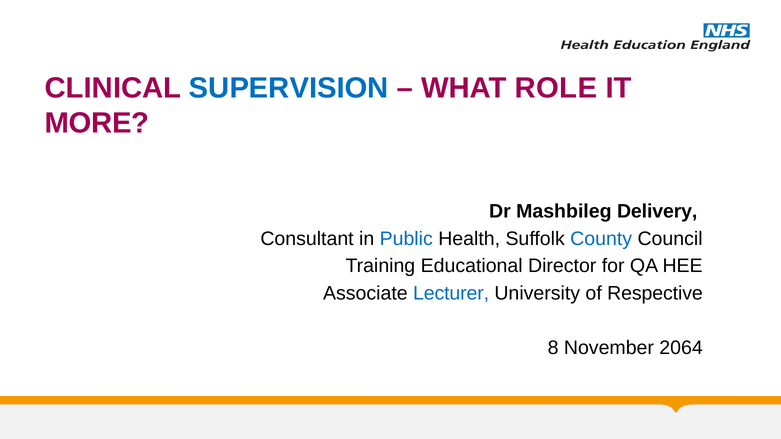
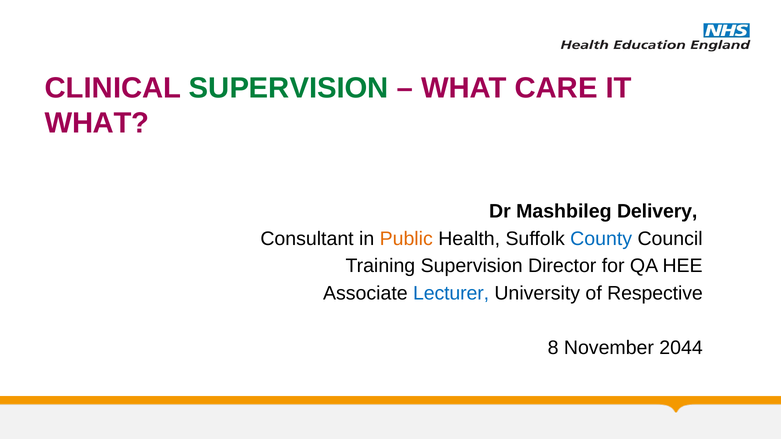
SUPERVISION colour: blue -> green (289, 88)
ROLE: ROLE -> CARE (556, 88)
MORE: MORE -> WHAT (97, 123)
Public colour: blue -> orange (406, 239)
Training Educational: Educational -> Supervision (472, 266)
2064: 2064 -> 2044 (681, 348)
